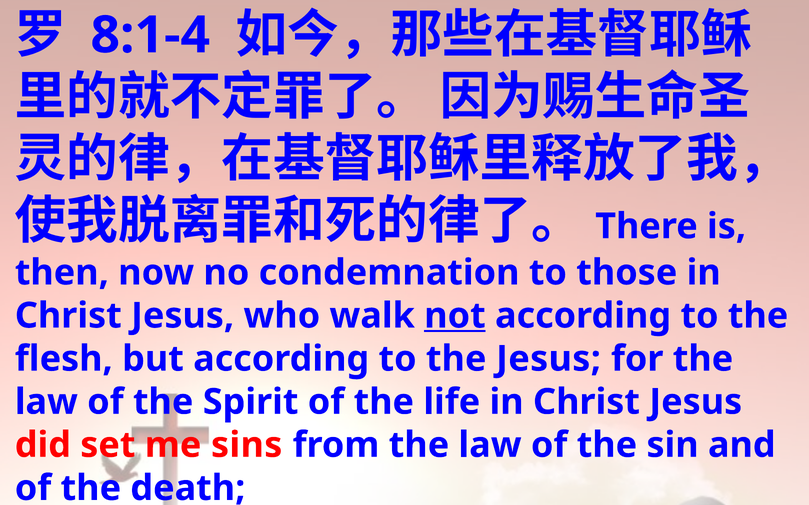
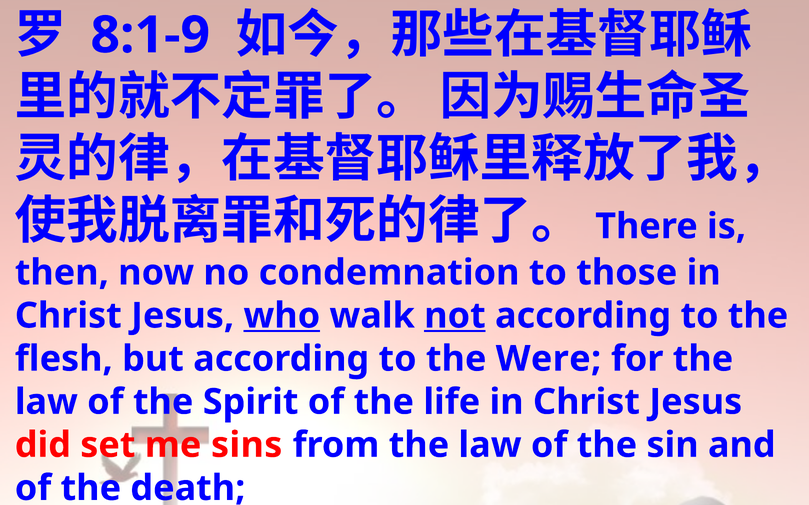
8:1-4: 8:1-4 -> 8:1-9 (150, 35)
who underline: none -> present (282, 316)
the Jesus: Jesus -> Were (548, 359)
